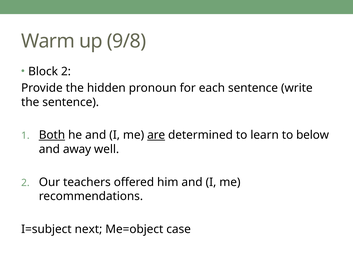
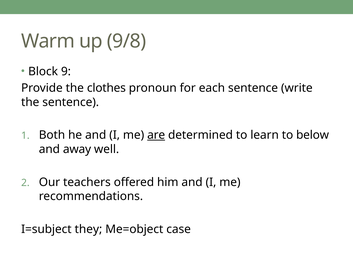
Block 2: 2 -> 9 (66, 71)
hidden: hidden -> clothes (106, 88)
Both underline: present -> none (52, 135)
next: next -> they (88, 229)
